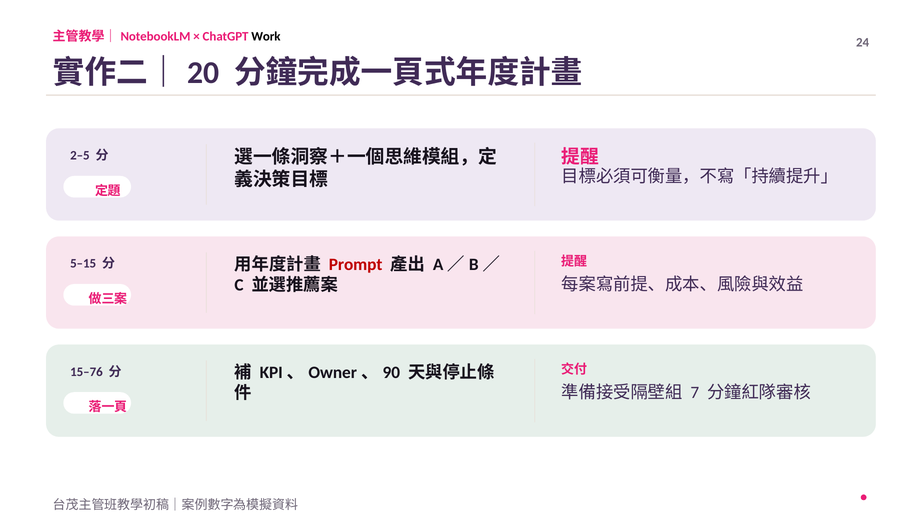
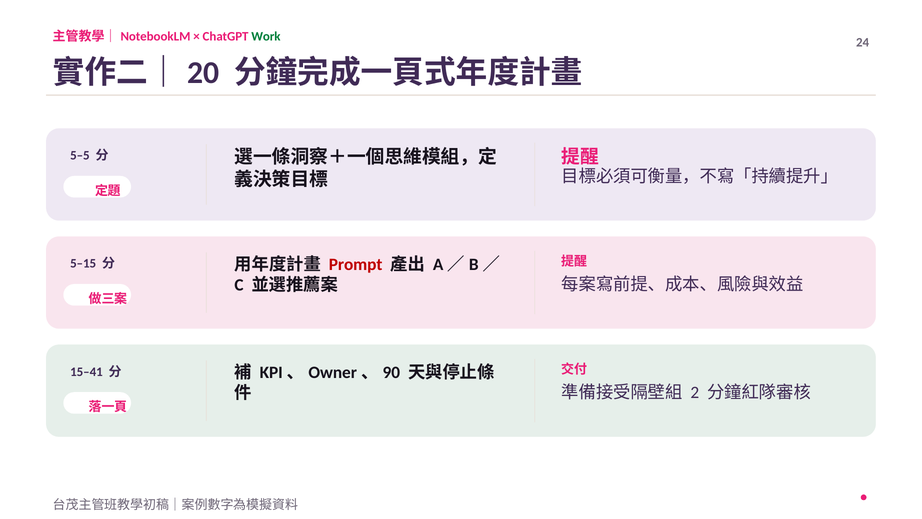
Work colour: black -> green (266, 37)
2–5: 2–5 -> 5–5 (80, 155)
15–76: 15–76 -> 15–41 (86, 372)
7: 7 -> 2 (695, 392)
